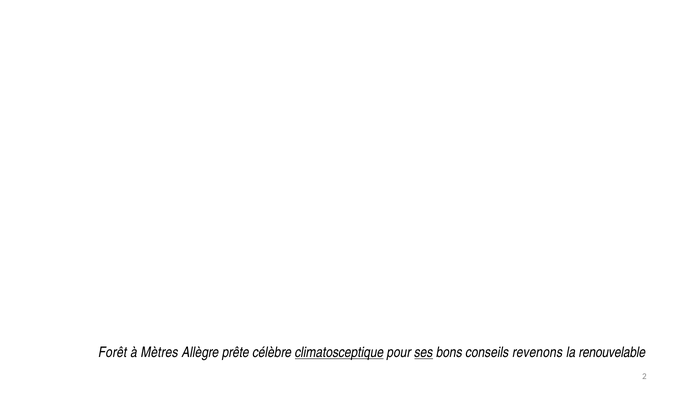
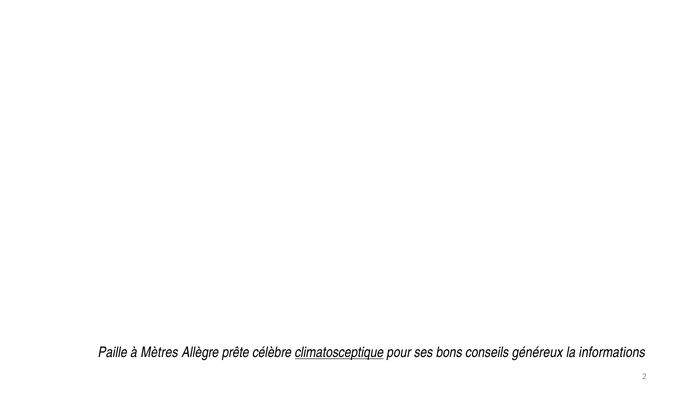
Forêt: Forêt -> Paille (113, 352)
ses underline: present -> none (424, 352)
revenons: revenons -> généreux (538, 352)
renouvelable: renouvelable -> informations (612, 352)
